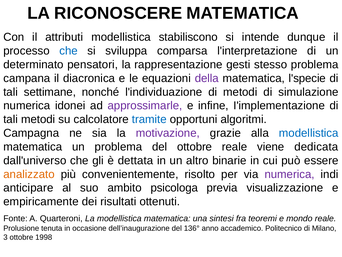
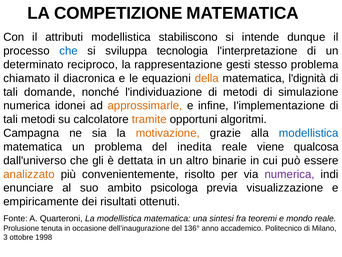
RICONOSCERE: RICONOSCERE -> COMPETIZIONE (118, 13)
comparsa: comparsa -> tecnologia (182, 51)
pensatori: pensatori -> reciproco (93, 64)
campana: campana -> chiamato (27, 78)
della colour: purple -> orange (207, 78)
l'specie: l'specie -> l'dignità (307, 78)
settimane: settimane -> domande (50, 92)
approssimarle colour: purple -> orange (145, 106)
tramite colour: blue -> orange (149, 119)
motivazione colour: purple -> orange (168, 133)
del ottobre: ottobre -> inedita (194, 147)
dedicata: dedicata -> qualcosa (316, 147)
anticipare: anticipare -> enunciare (28, 188)
